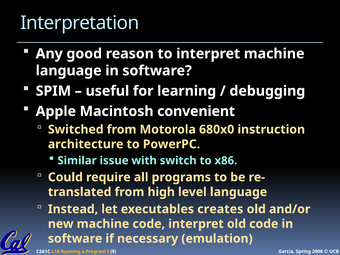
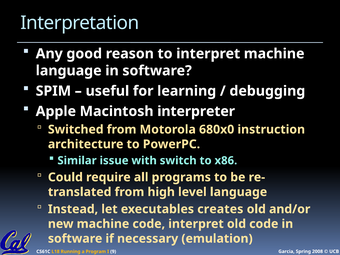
convenient: convenient -> interpreter (196, 111)
